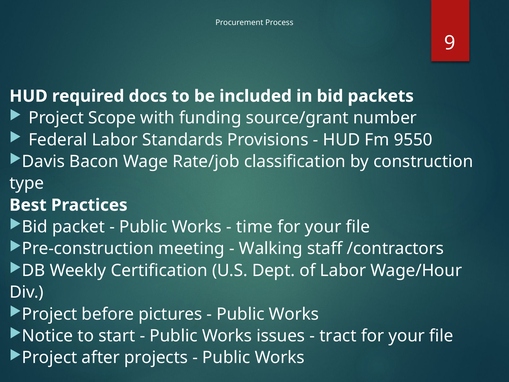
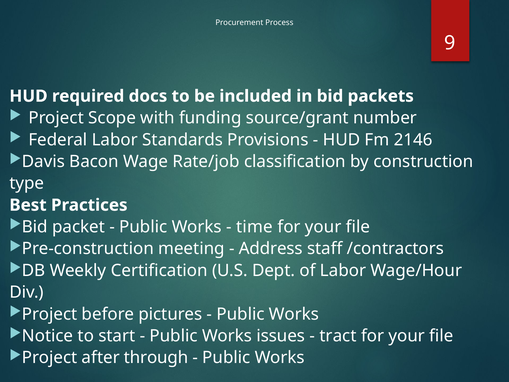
9550: 9550 -> 2146 (413, 140)
Walking: Walking -> Address (271, 249)
projects: projects -> through (156, 357)
